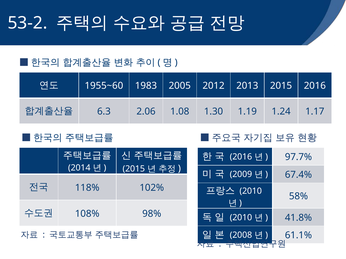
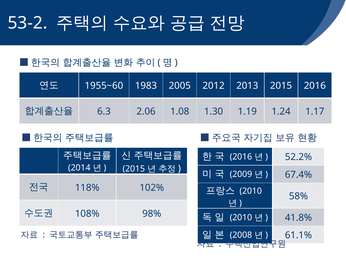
97.7%: 97.7% -> 52.2% (298, 157)
